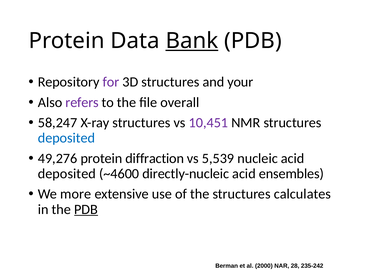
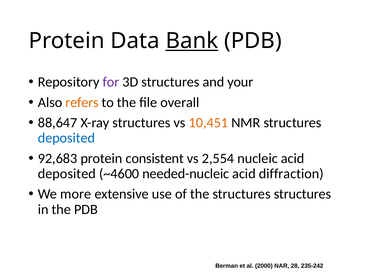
refers colour: purple -> orange (82, 103)
58,247: 58,247 -> 88,647 (58, 123)
10,451 colour: purple -> orange (208, 123)
49,276: 49,276 -> 92,683 (58, 159)
diffraction: diffraction -> consistent (155, 159)
5,539: 5,539 -> 2,554 (218, 159)
directly-nucleic: directly-nucleic -> needed-nucleic (186, 174)
ensembles: ensembles -> diffraction (291, 174)
structures calculates: calculates -> structures (303, 195)
PDB underline: present -> none (86, 210)
